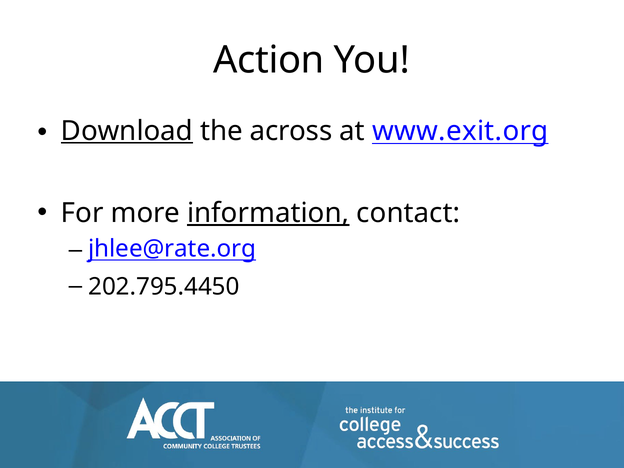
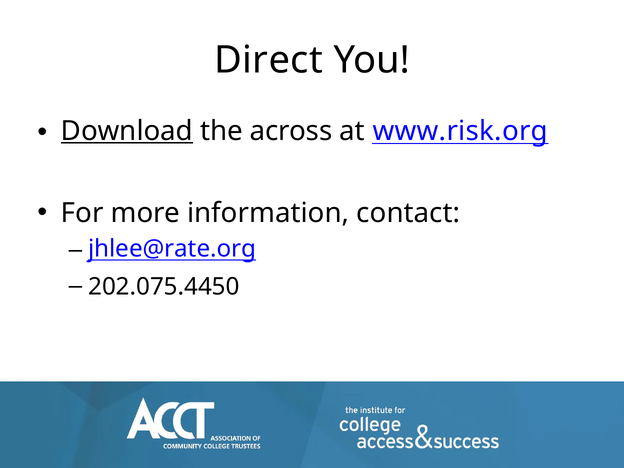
Action: Action -> Direct (268, 60)
www.exit.org: www.exit.org -> www.risk.org (460, 131)
information underline: present -> none (268, 213)
202.795.4450: 202.795.4450 -> 202.075.4450 (164, 287)
